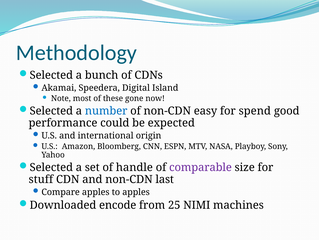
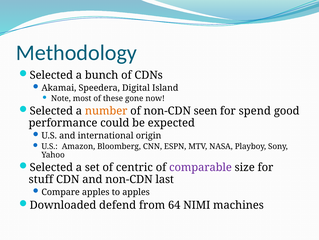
number colour: blue -> orange (106, 111)
easy: easy -> seen (206, 111)
handle: handle -> centric (134, 167)
encode: encode -> defend (118, 204)
25: 25 -> 64 (174, 204)
